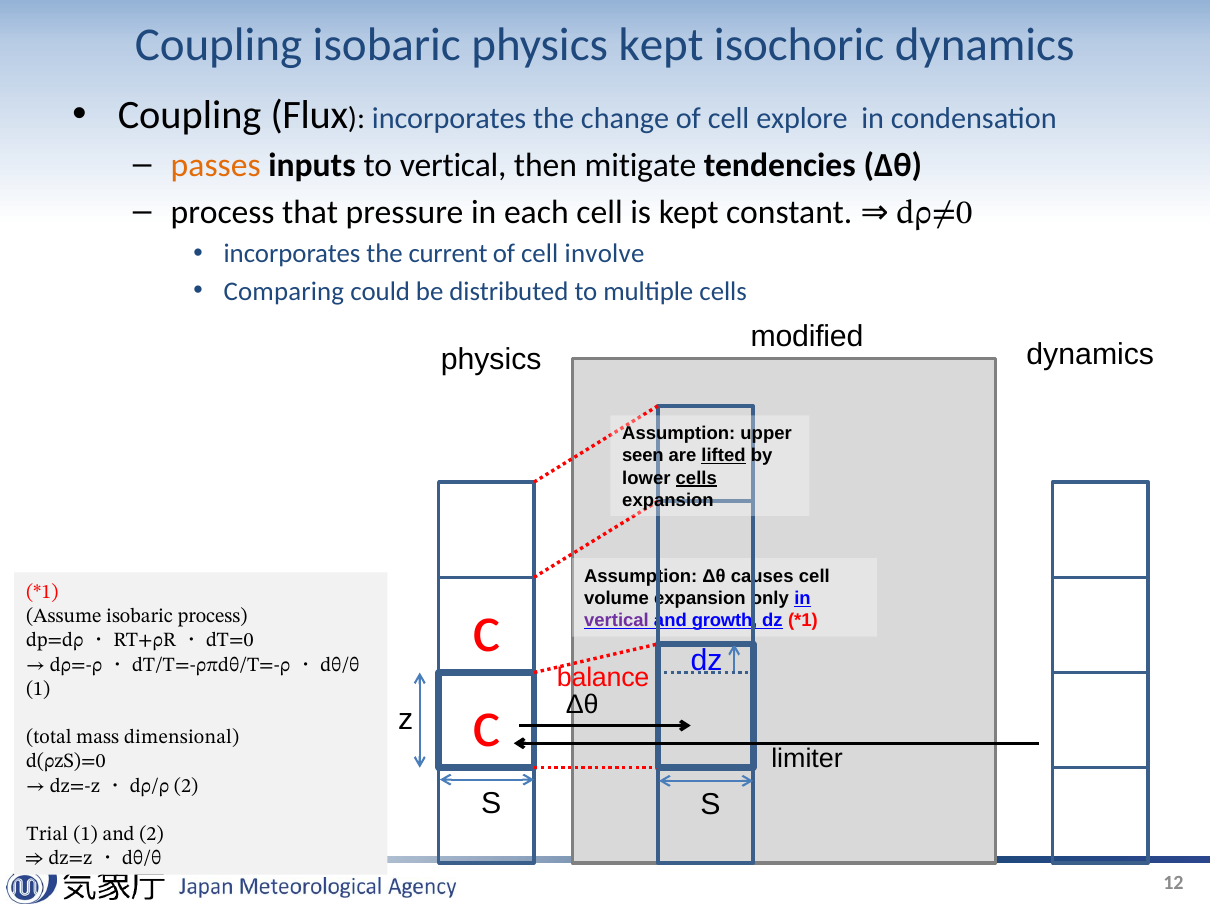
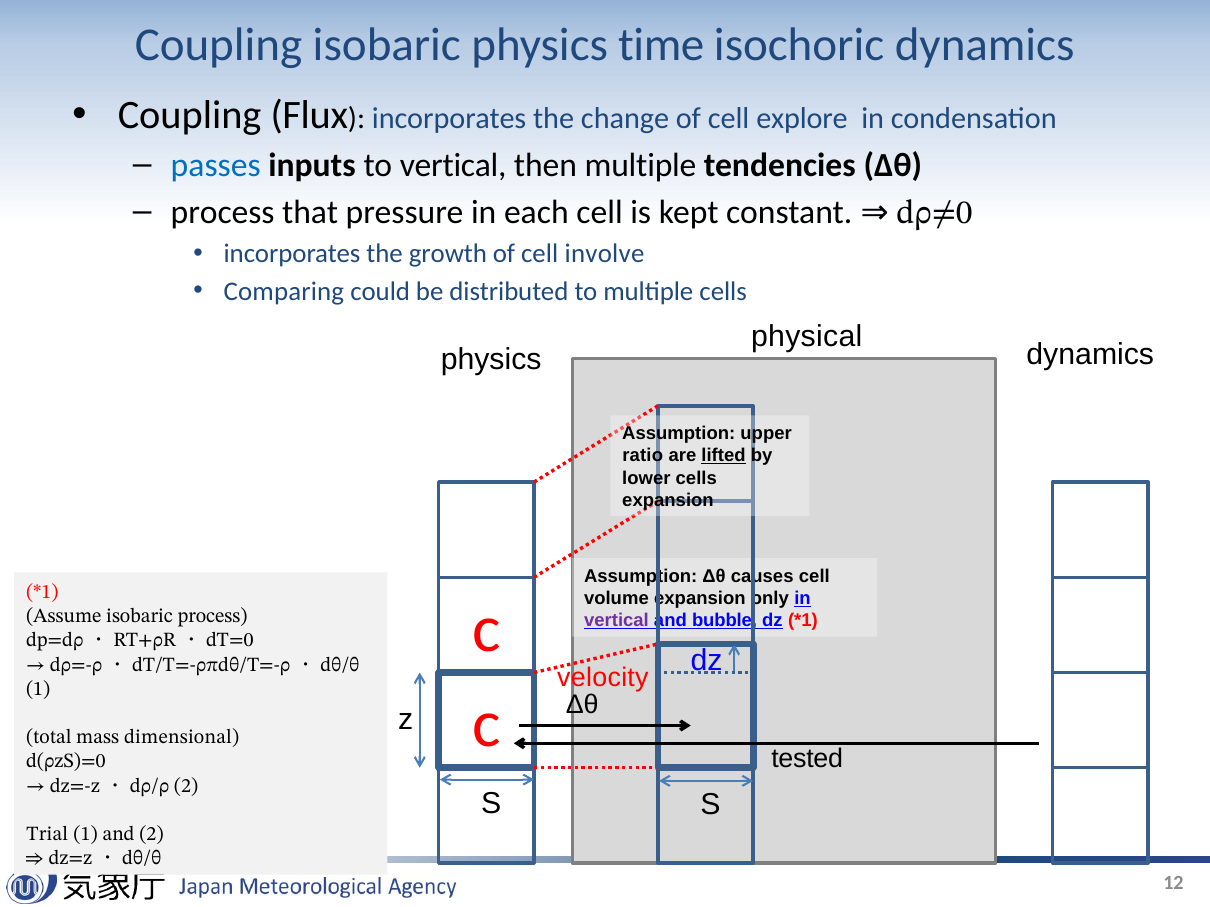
physics kept: kept -> time (661, 45)
passes colour: orange -> blue (216, 166)
then mitigate: mitigate -> multiple (641, 166)
current: current -> growth (448, 254)
modified: modified -> physical (807, 337)
seen: seen -> ratio (643, 456)
cells underline: present -> none (696, 478)
growth: growth -> bubble (725, 621)
balance: balance -> velocity (603, 678)
limiter: limiter -> tested (807, 759)
